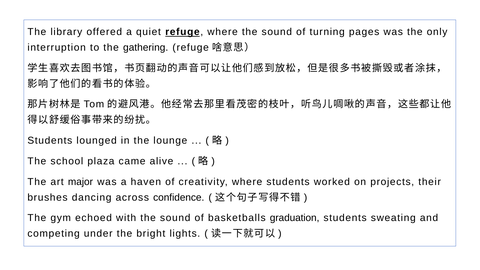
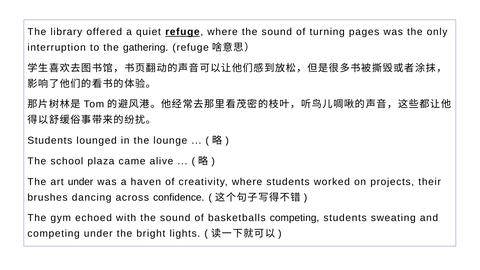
art major: major -> under (81, 182)
basketballs graduation: graduation -> competing (295, 218)
